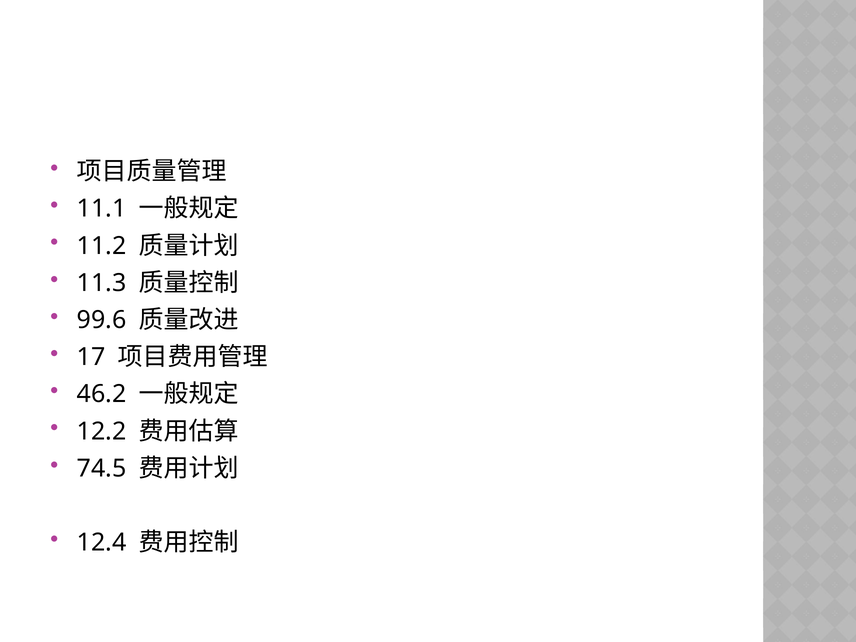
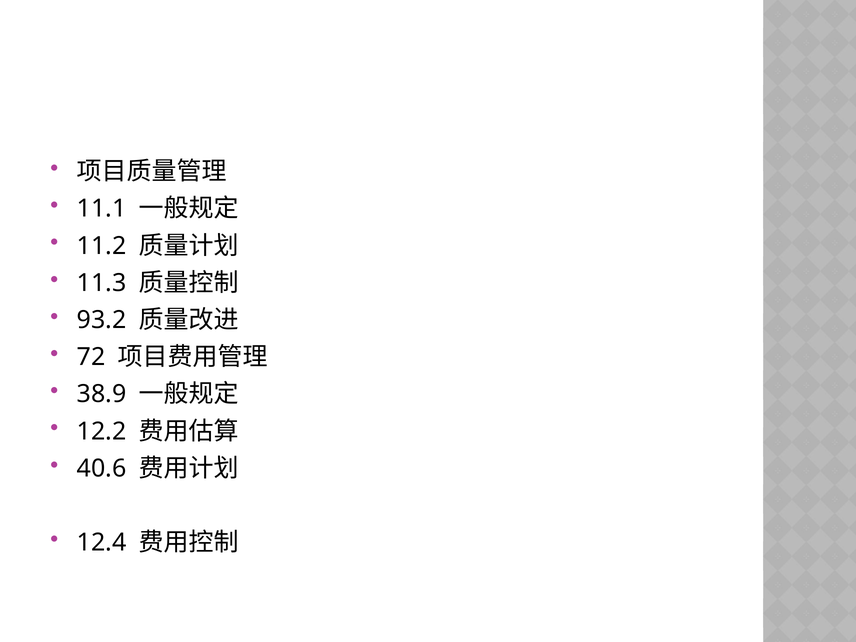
99.6: 99.6 -> 93.2 (102, 320)
17: 17 -> 72 (91, 357)
46.2: 46.2 -> 38.9 (102, 394)
74.5: 74.5 -> 40.6 (102, 468)
